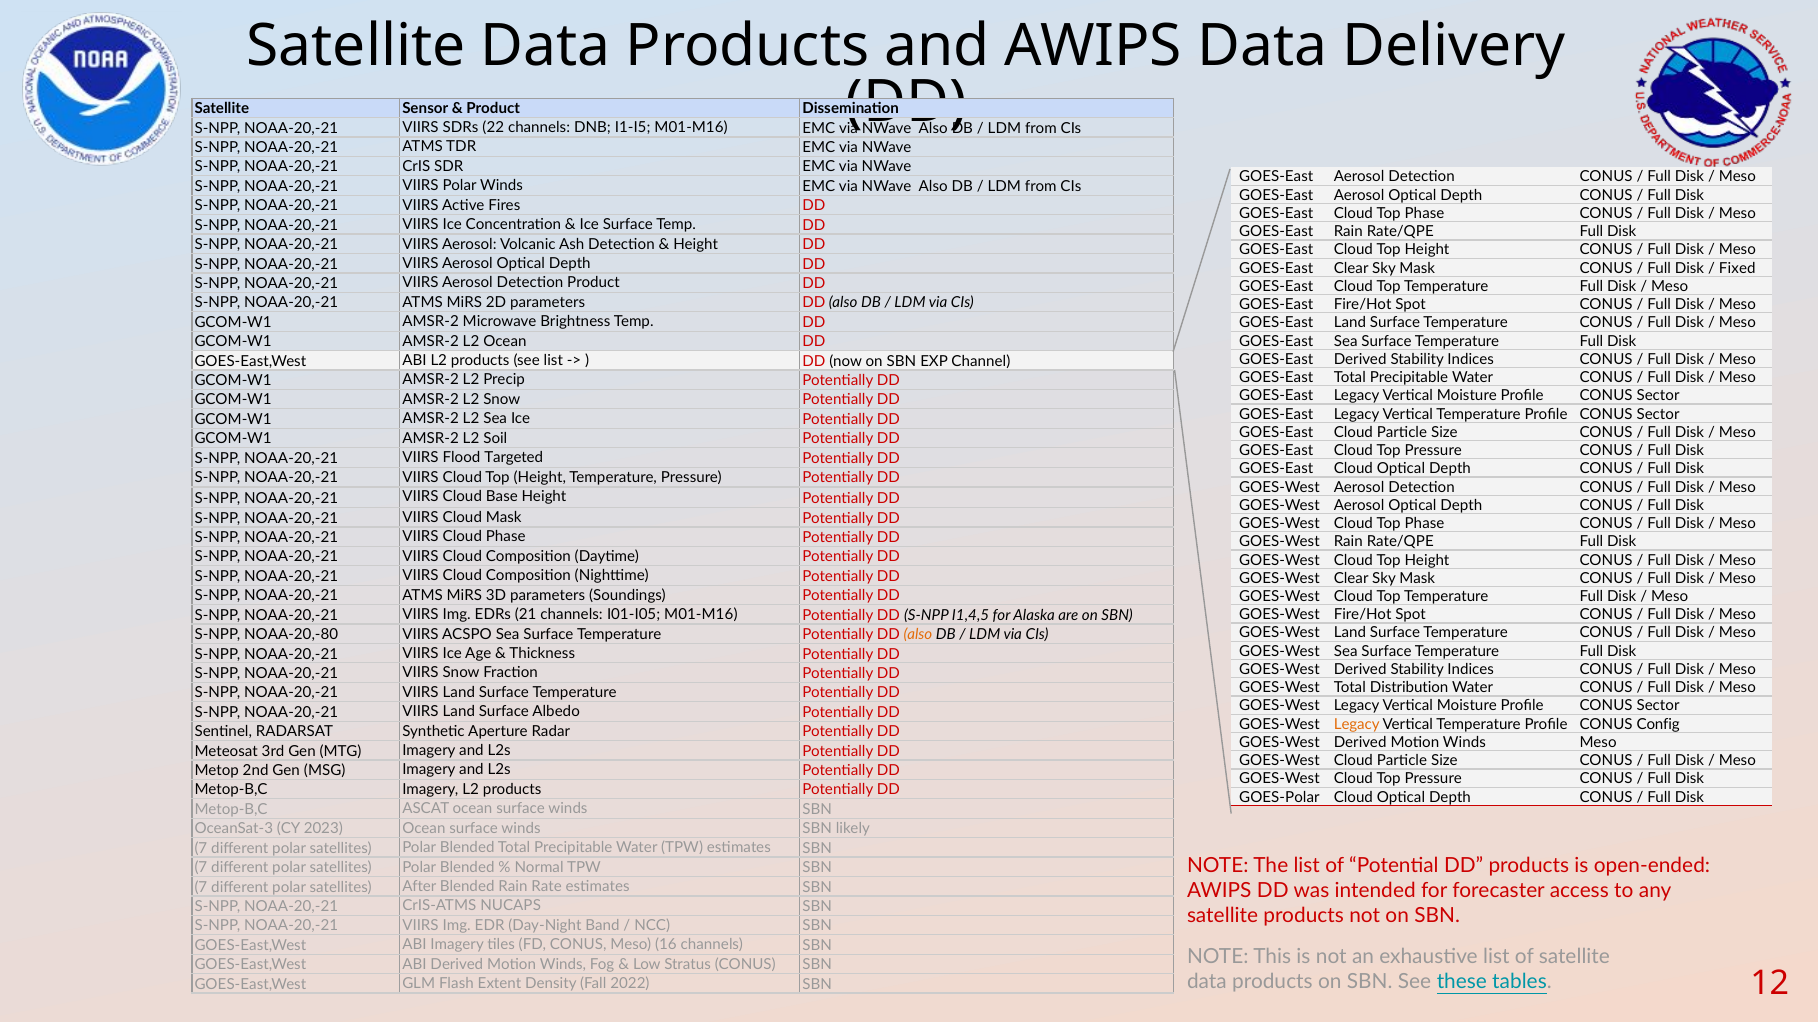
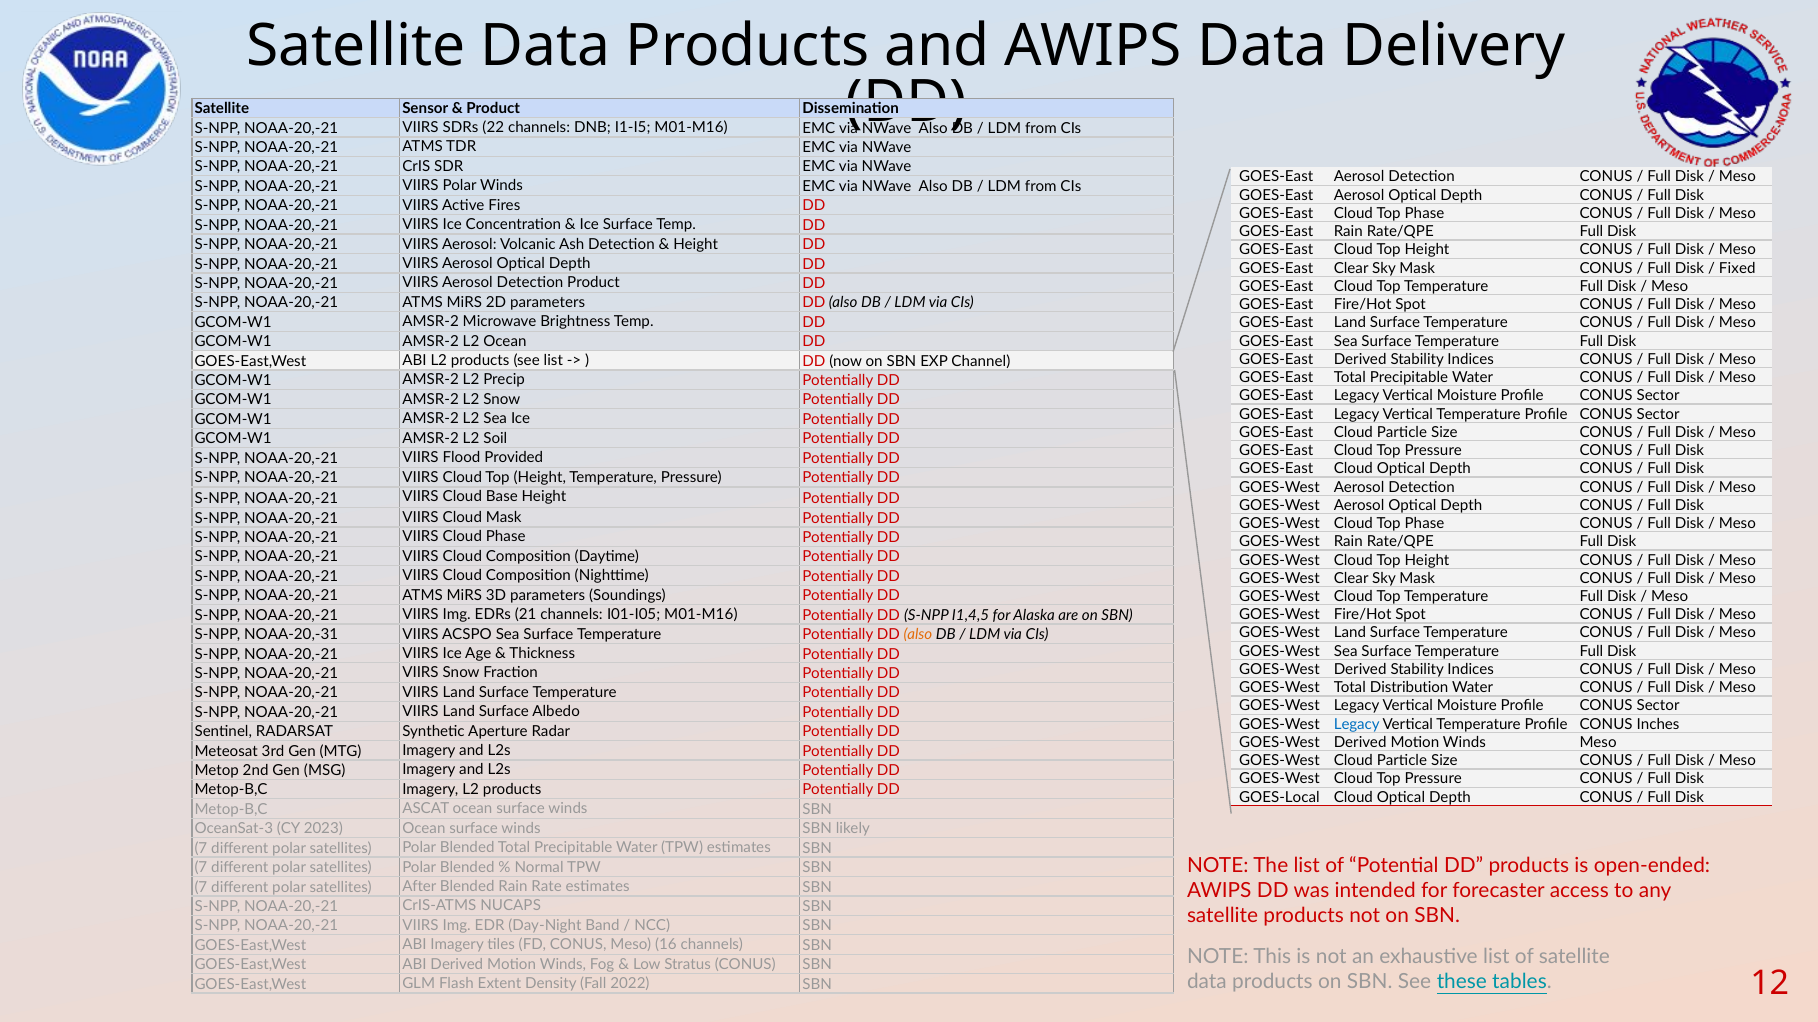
Targeted: Targeted -> Provided (514, 458)
NOAA-20,-80: NOAA-20,-80 -> NOAA-20,-31 (291, 635)
Legacy colour: orange -> blue (1357, 725)
Config: Config -> Inches (1658, 725)
GOES-Polar: GOES-Polar -> GOES-Local (1279, 798)
